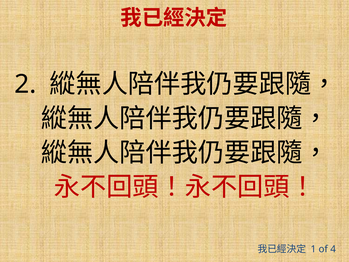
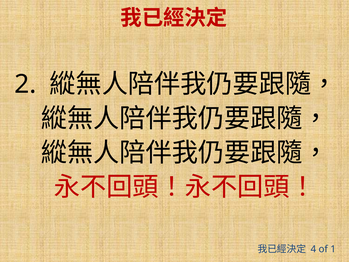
1: 1 -> 4 (313, 249)
4: 4 -> 1 (333, 249)
